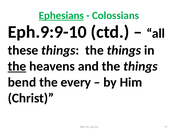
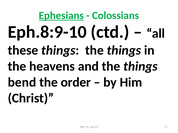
Eph.9:9-10: Eph.9:9-10 -> Eph.8:9-10 (47, 32)
the underline: present -> none (17, 67)
every: every -> order (76, 83)
